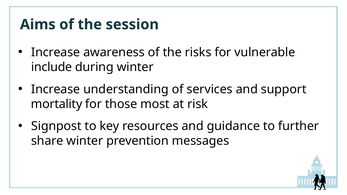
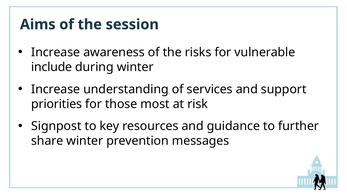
mortality: mortality -> priorities (57, 104)
